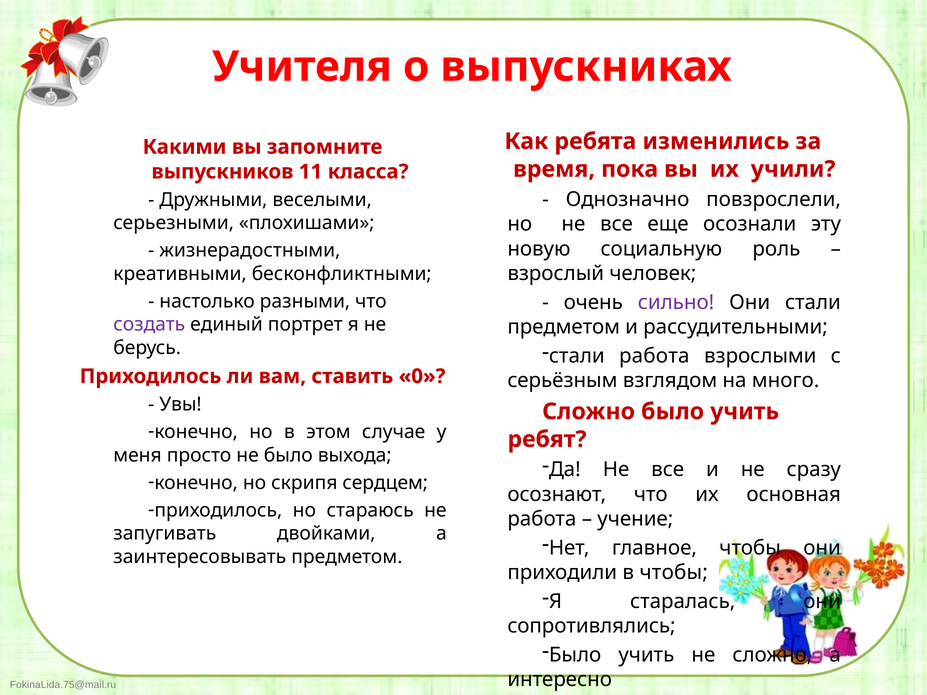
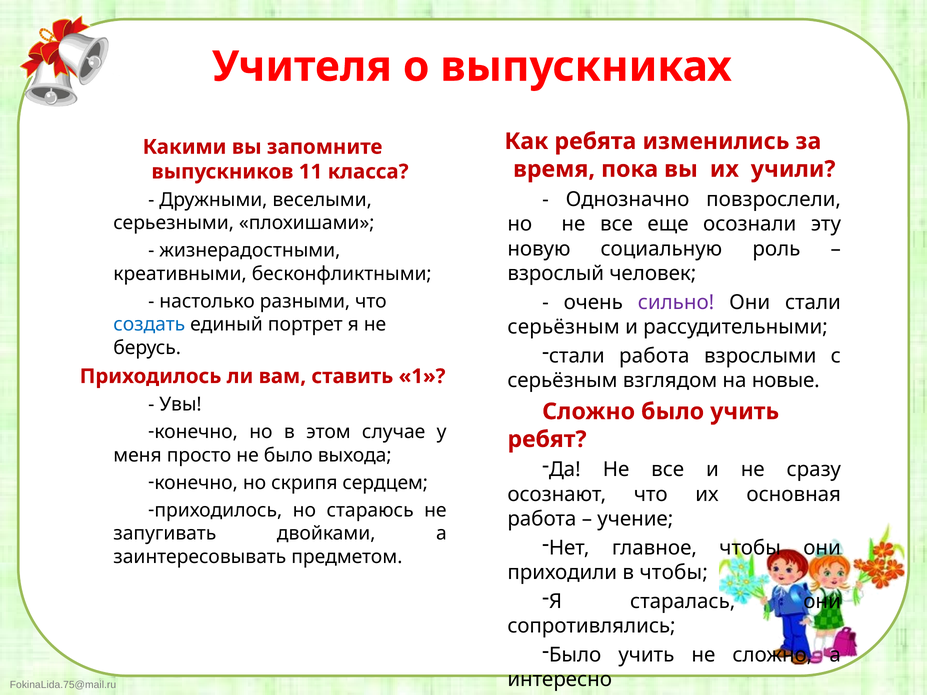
создать colour: purple -> blue (149, 325)
предметом: предметом -> серьёзным (564, 327)
0: 0 -> 1 (422, 376)
много: много -> новые (786, 381)
